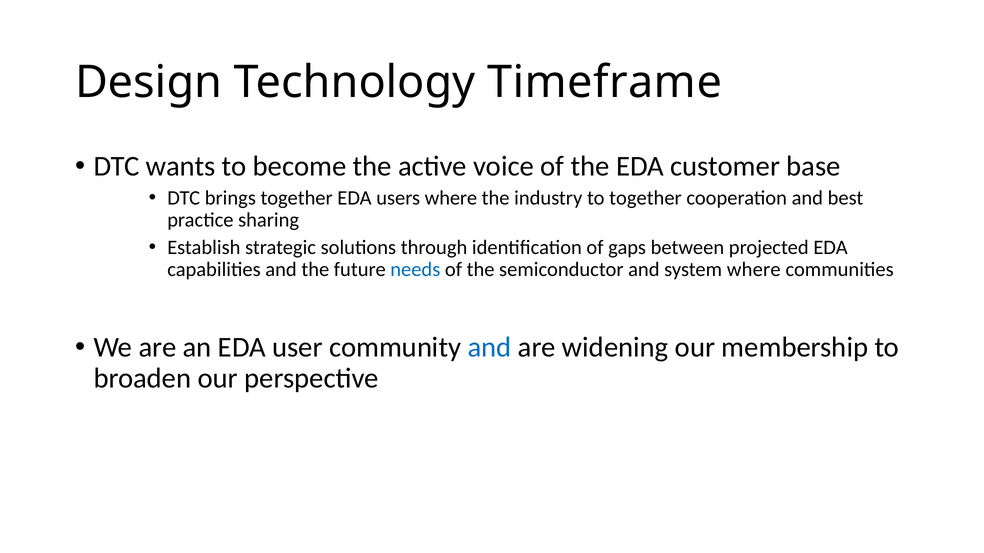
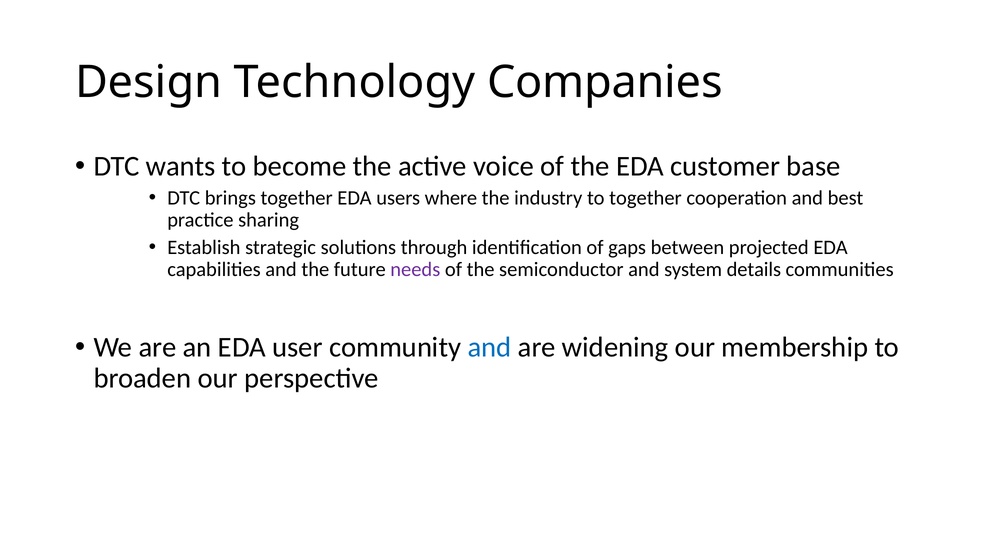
Timeframe: Timeframe -> Companies (605, 83)
needs colour: blue -> purple (415, 270)
system where: where -> details (754, 270)
